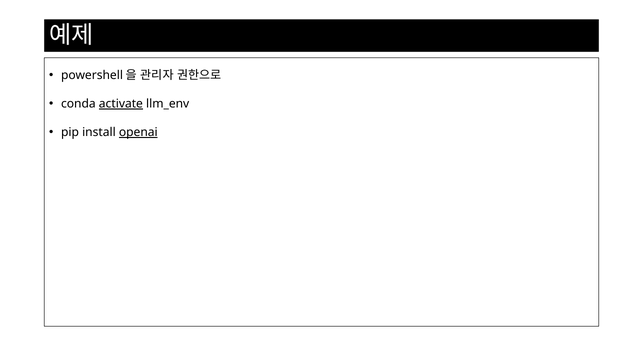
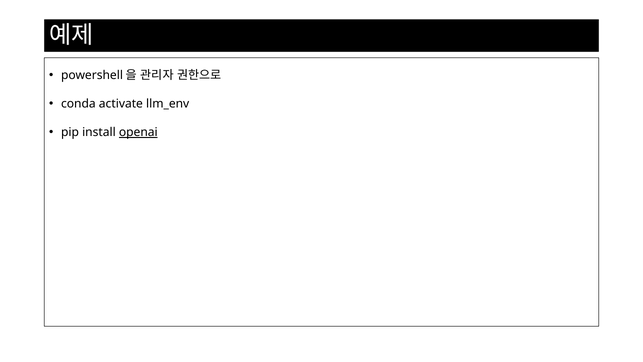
activate underline: present -> none (121, 104)
